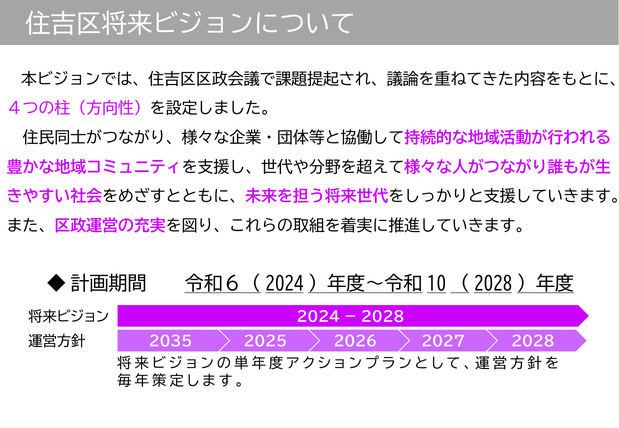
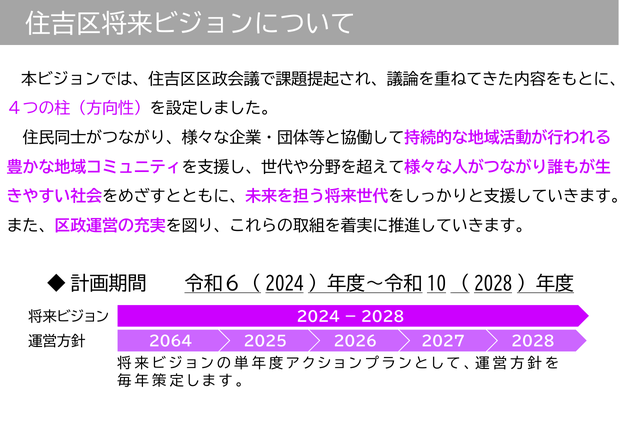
2035: 2035 -> 2064 (171, 342)
